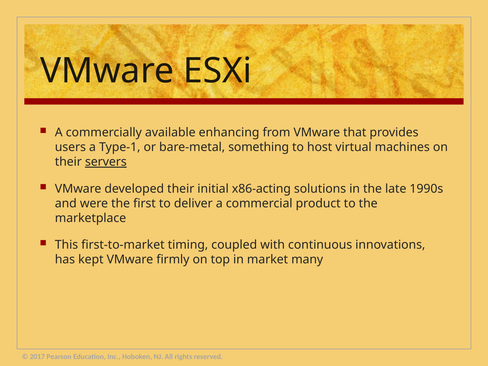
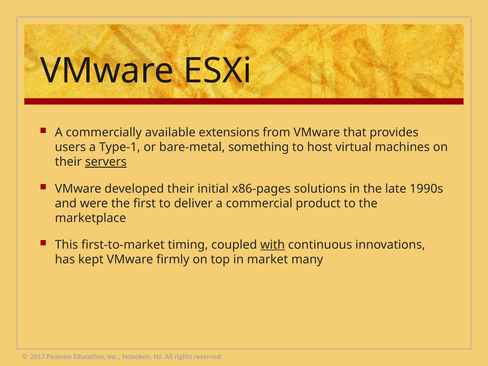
enhancing: enhancing -> extensions (229, 133)
x86-acting: x86-acting -> x86-pages (261, 189)
with underline: none -> present (273, 245)
